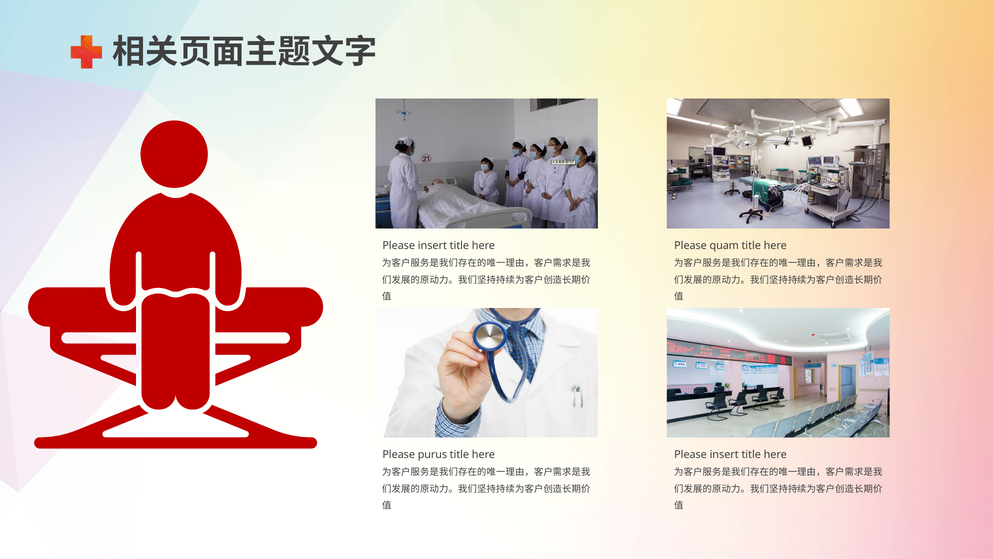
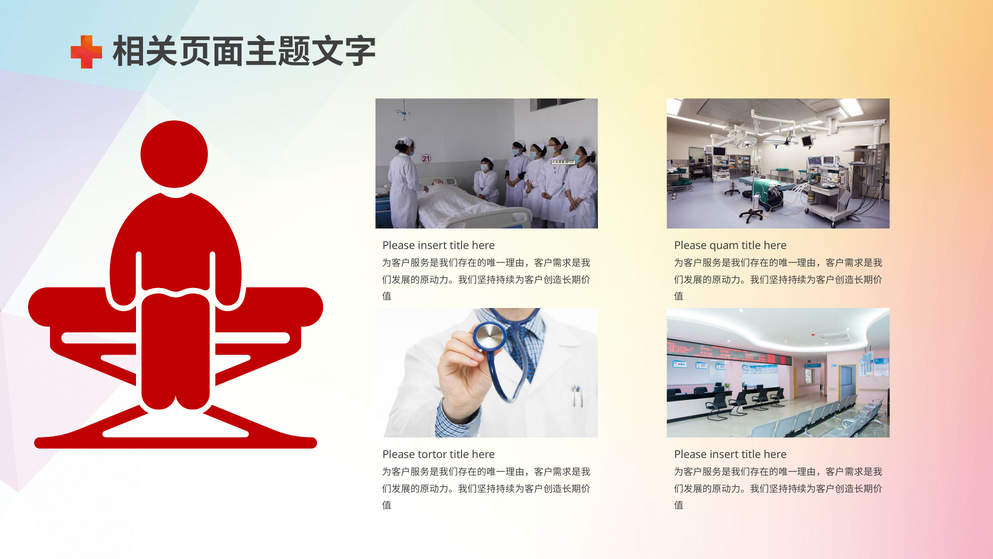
purus: purus -> tortor (432, 454)
